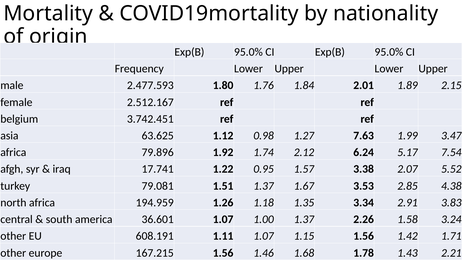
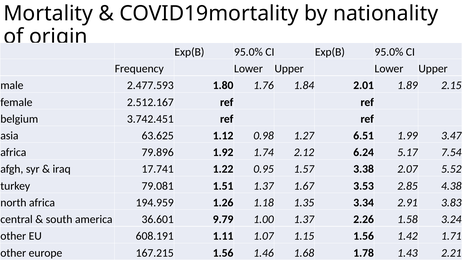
7.63: 7.63 -> 6.51 (364, 136)
36.601 1.07: 1.07 -> 9.79 (223, 219)
